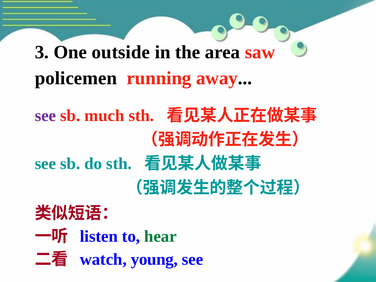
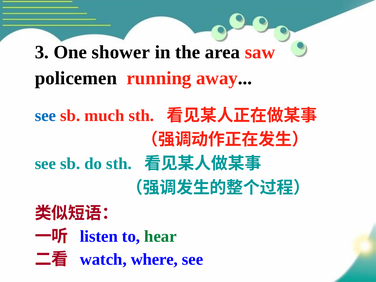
outside: outside -> shower (121, 52)
see colour: purple -> blue (45, 116)
young: young -> where (154, 259)
